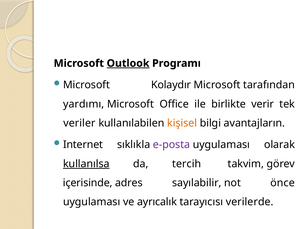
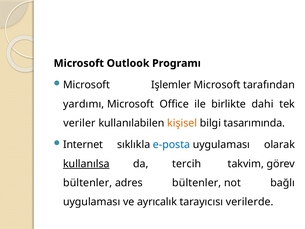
Outlook underline: present -> none (128, 63)
Kolaydır: Kolaydır -> Işlemler (171, 85)
verir: verir -> dahi (263, 104)
avantajların: avantajların -> tasarımında (254, 123)
e-posta colour: purple -> blue (171, 145)
içerisinde: içerisinde -> bültenler (88, 183)
adres sayılabilir: sayılabilir -> bültenler (197, 183)
önce: önce -> bağlı (283, 183)
